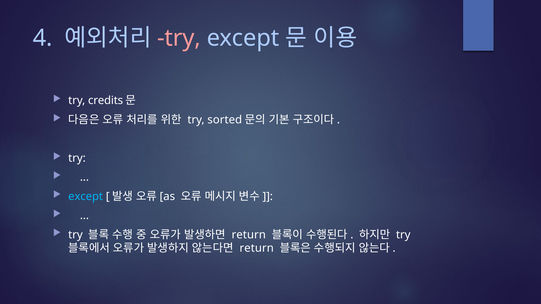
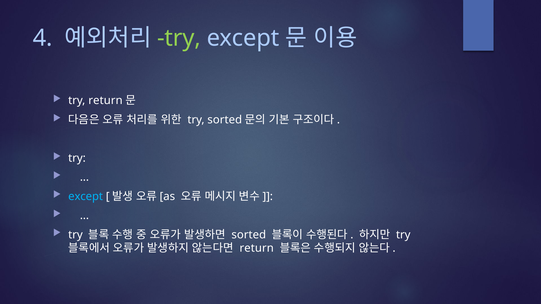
try colour: pink -> light green (179, 38)
try credits: credits -> return (105, 101)
return: return -> sorted (249, 235)
